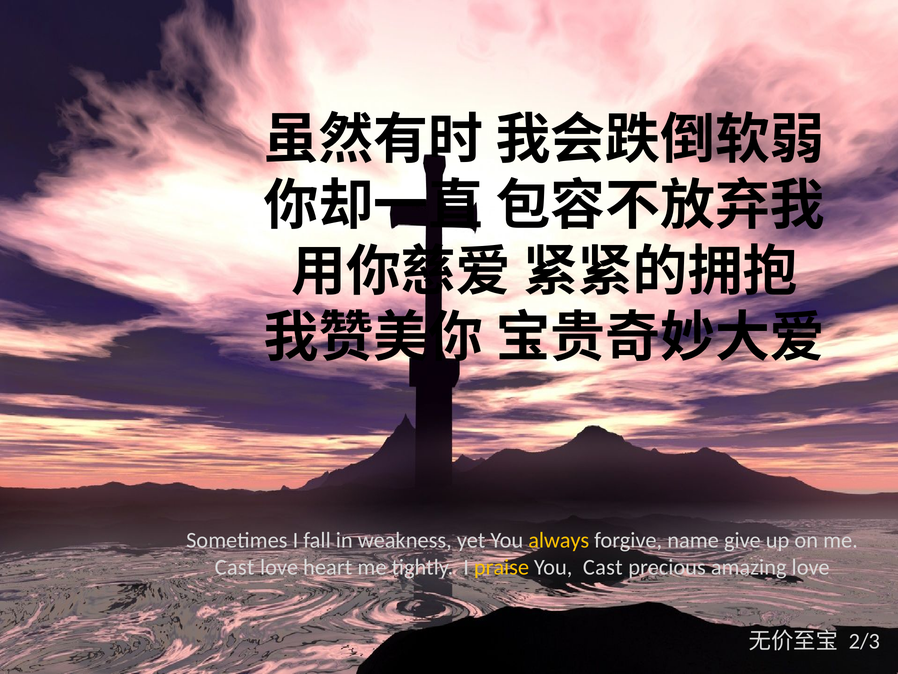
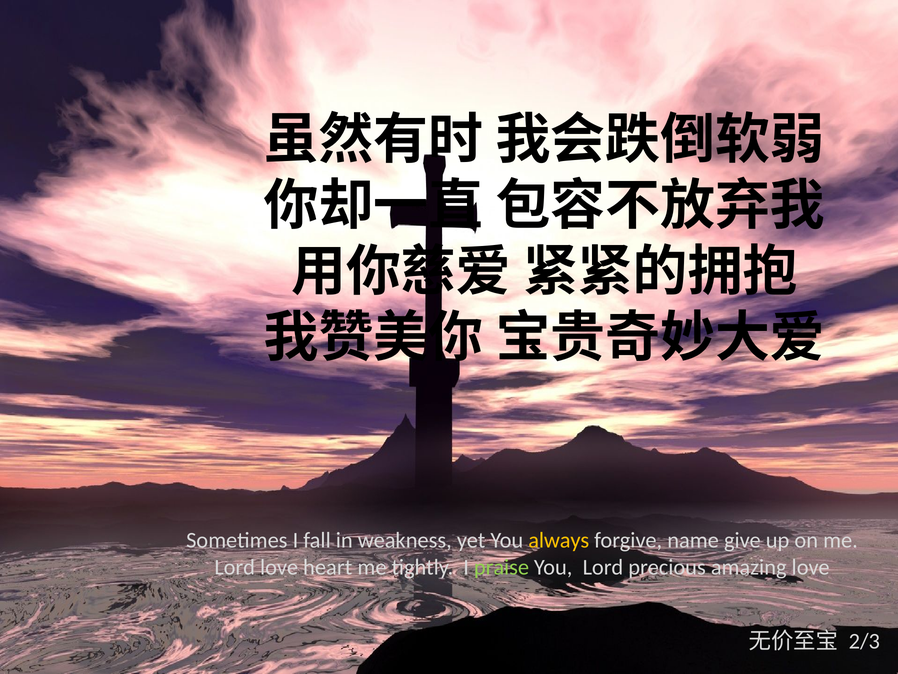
Cast: Cast -> Lord (235, 567)
praise colour: yellow -> light green (502, 567)
You Cast: Cast -> Lord (603, 567)
